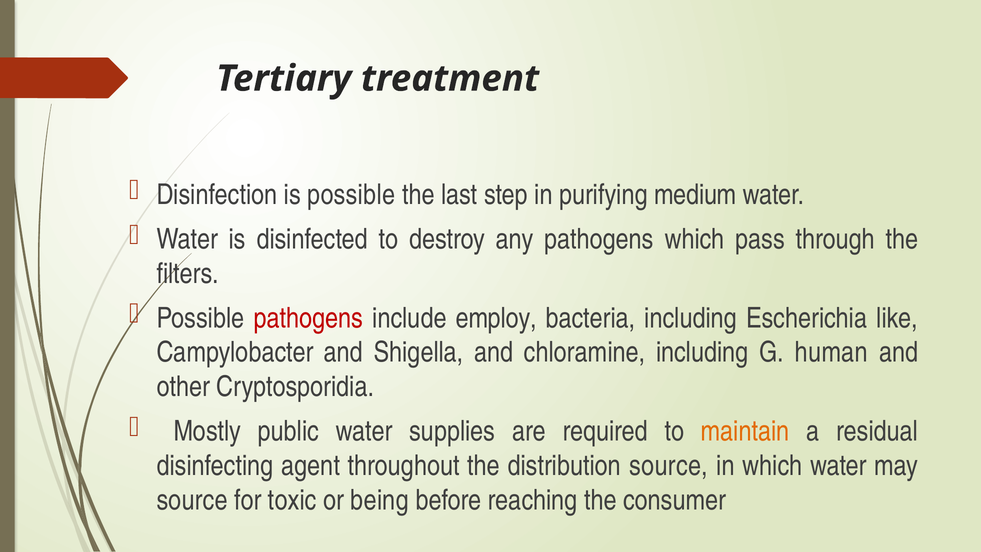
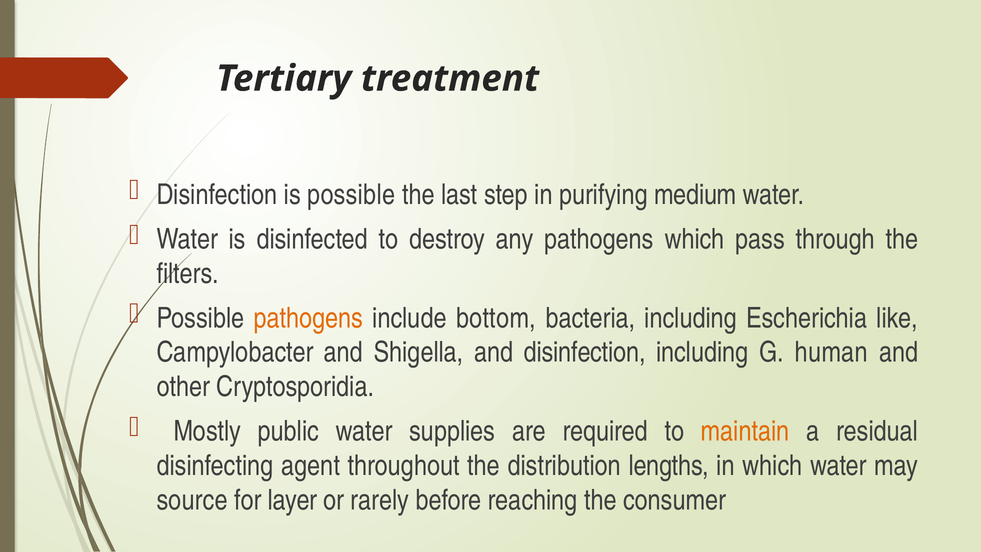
pathogens colour: red -> orange (308, 318)
employ: employ -> bottom (496, 318)
and chloramine: chloramine -> disinfection (585, 352)
distribution source: source -> lengths (669, 466)
toxic: toxic -> layer (292, 500)
being: being -> rarely (380, 500)
